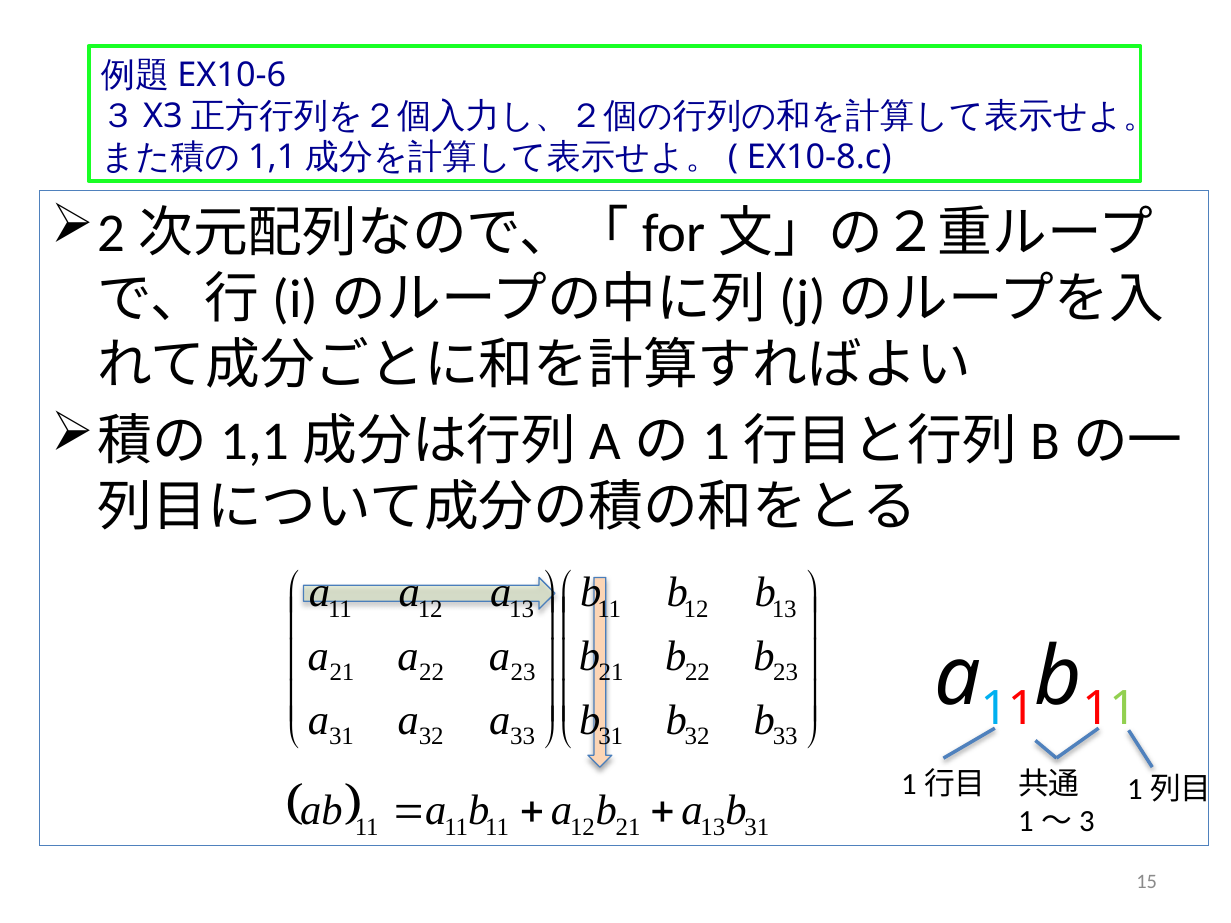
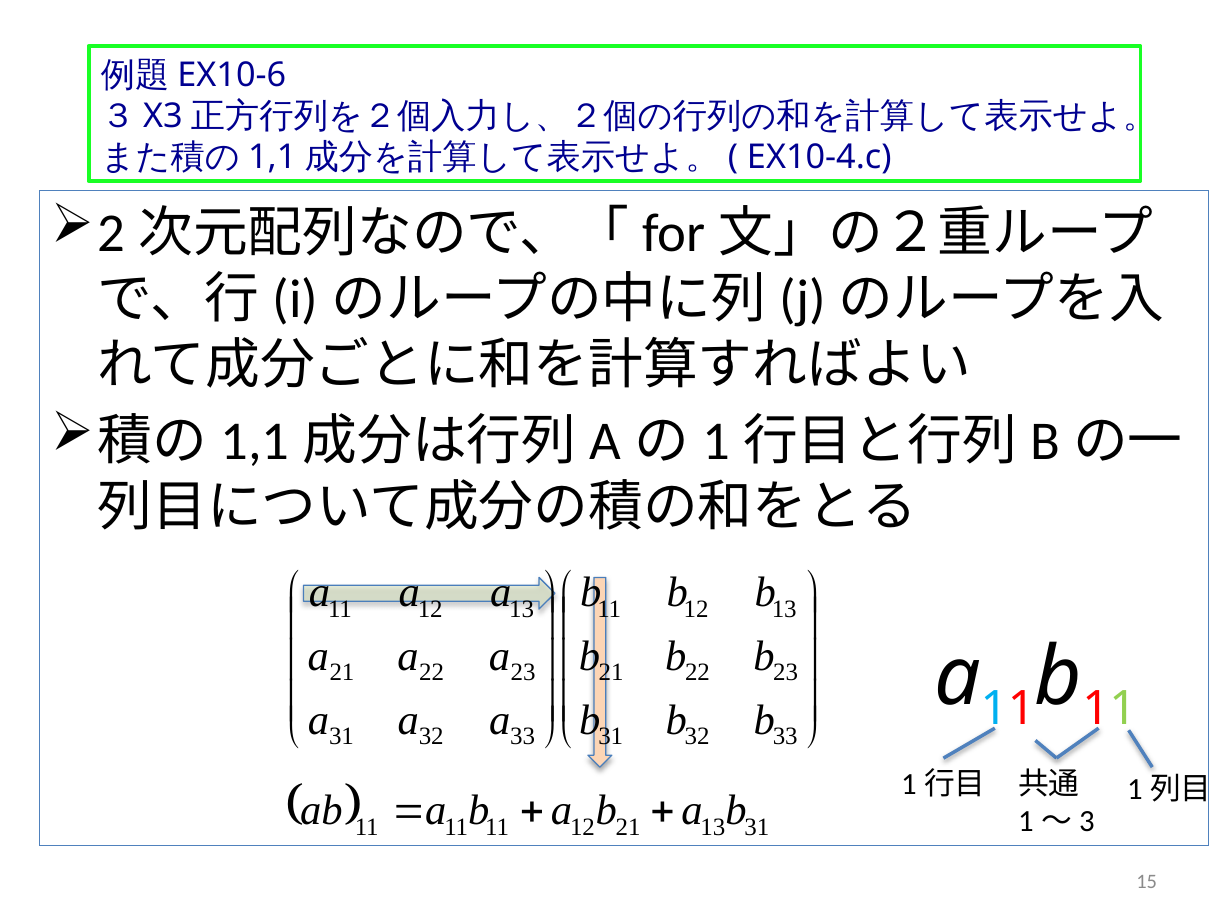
EX10-8.c: EX10-8.c -> EX10-4.c (819, 157)
